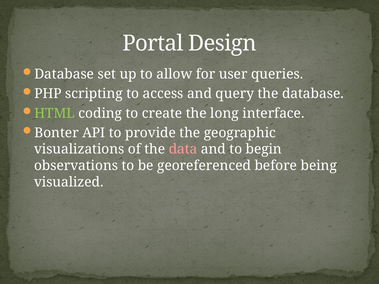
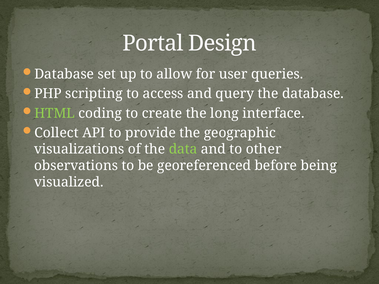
Bonter: Bonter -> Collect (56, 133)
data colour: pink -> light green (183, 149)
begin: begin -> other (264, 149)
